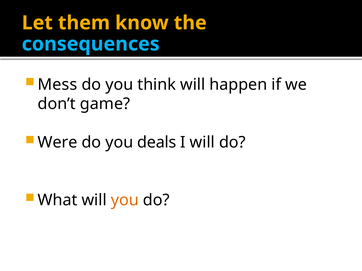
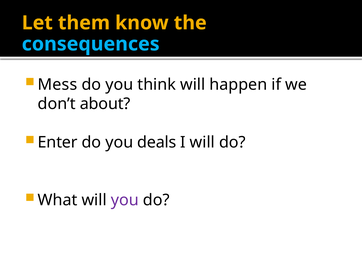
game: game -> about (105, 104)
Were: Were -> Enter (58, 143)
you colour: orange -> purple (125, 201)
